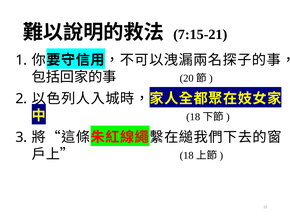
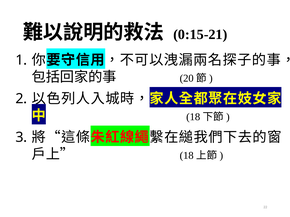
7:15-21: 7:15-21 -> 0:15-21 (200, 34)
